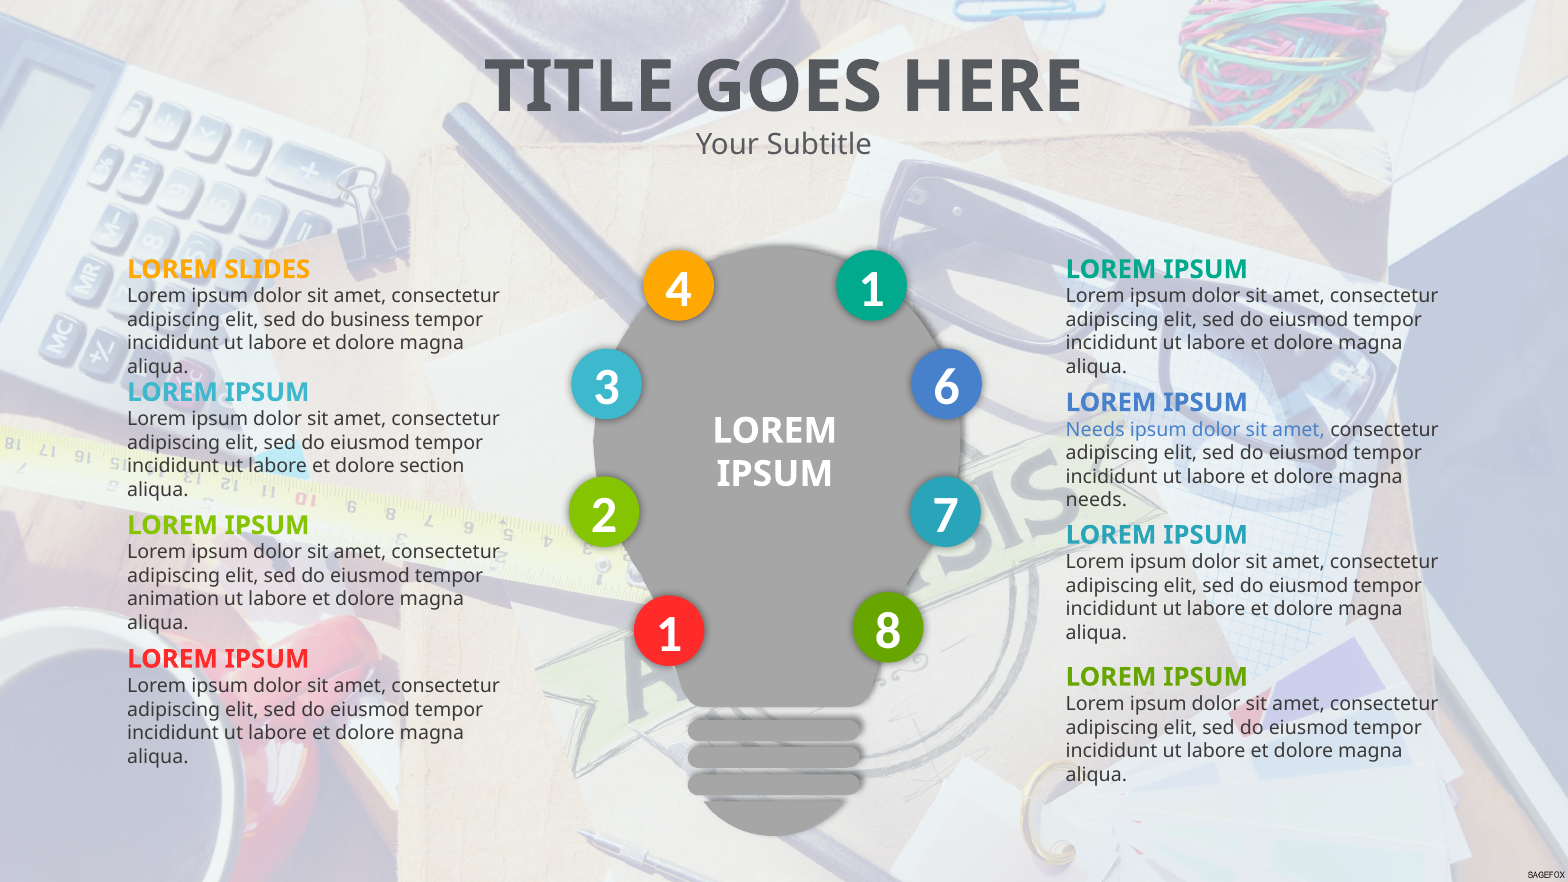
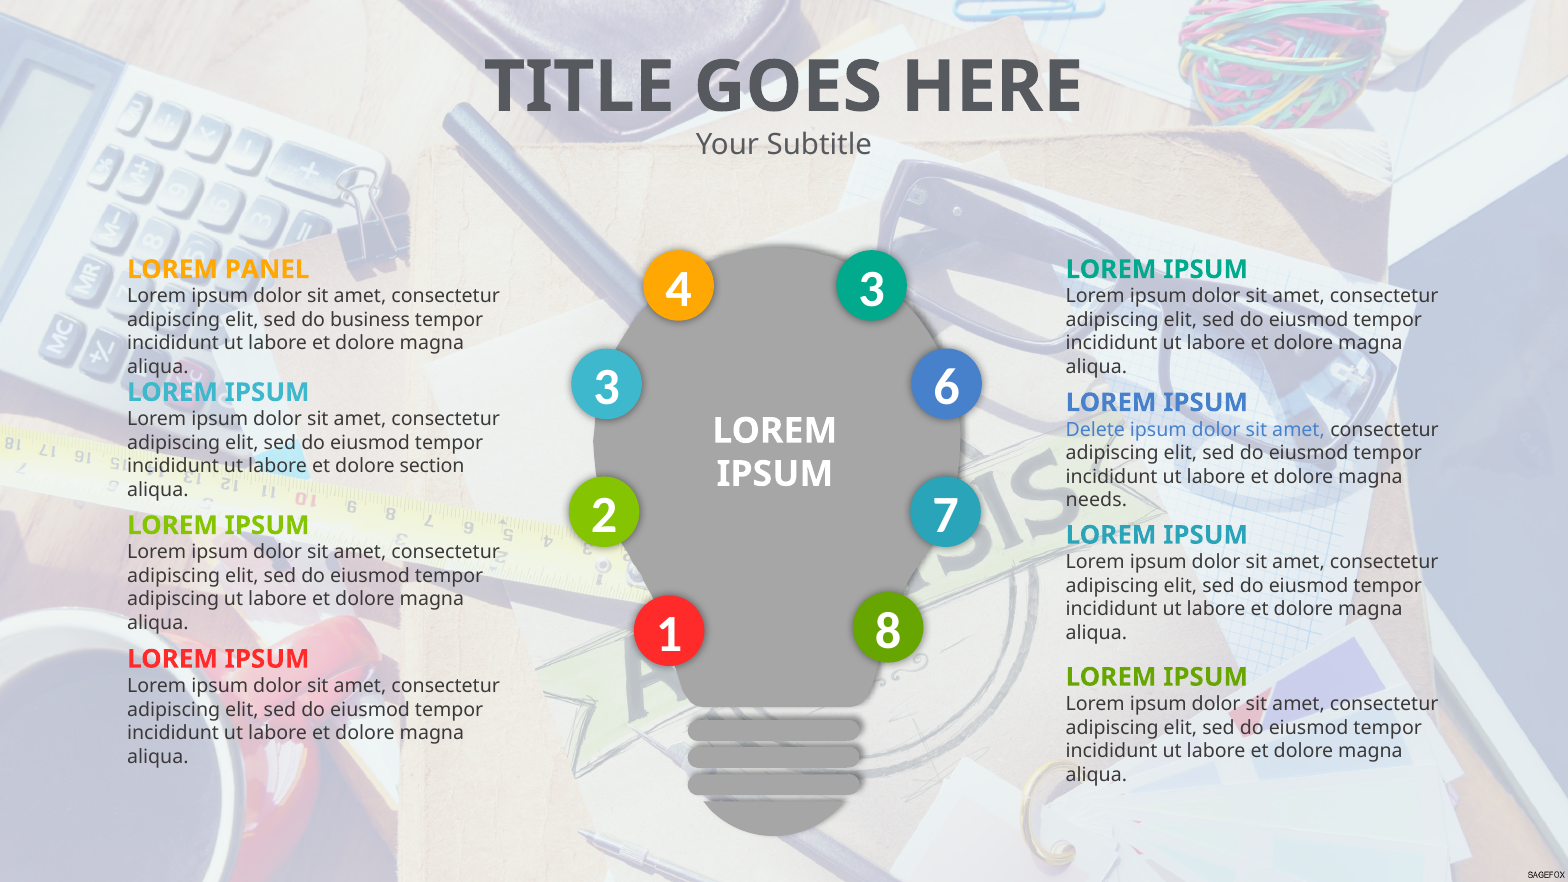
SLIDES: SLIDES -> PANEL (267, 269)
4 1: 1 -> 3 (872, 289)
Needs: Needs -> Delete (1095, 430)
animation: animation -> adipiscing (173, 599)
